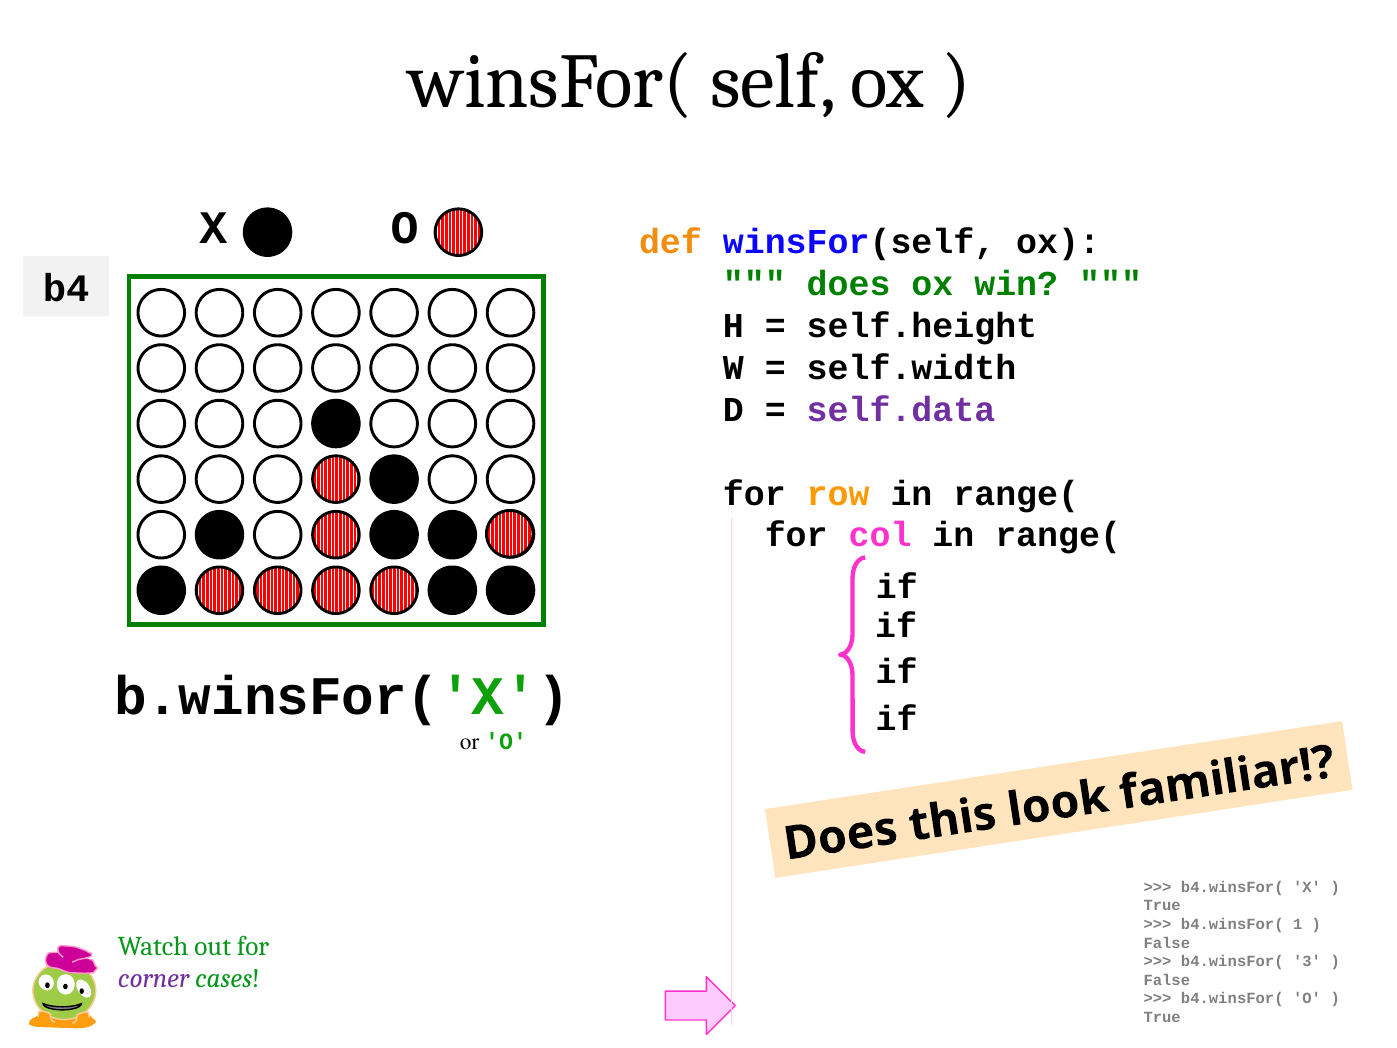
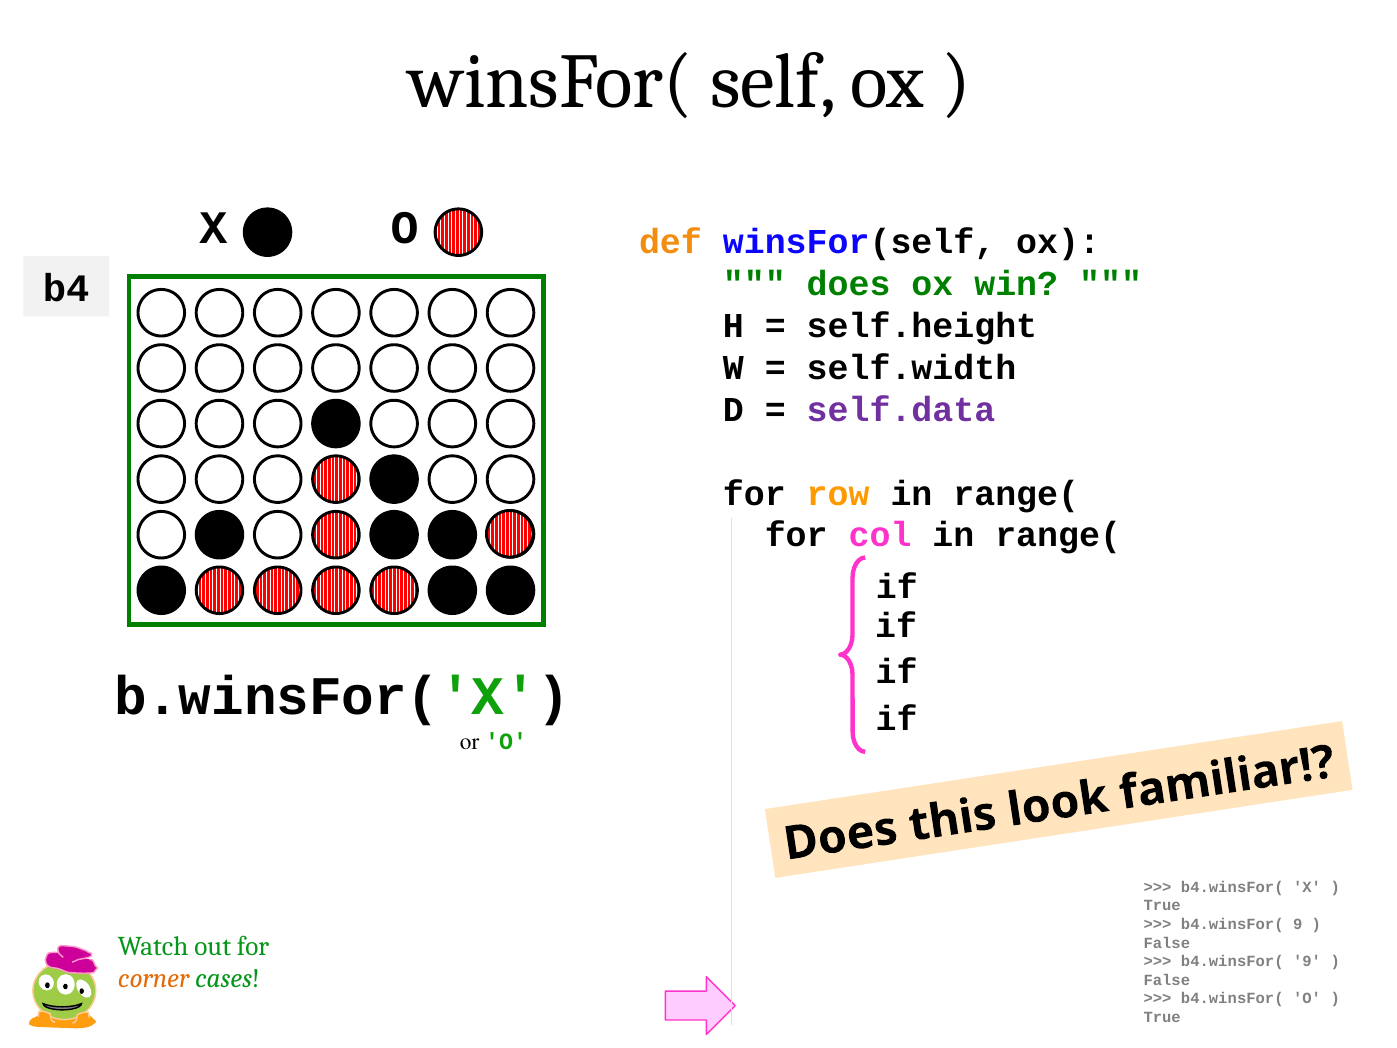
1: 1 -> 9 (1298, 924)
3: 3 -> 9 (1307, 961)
corner colour: purple -> orange (154, 979)
